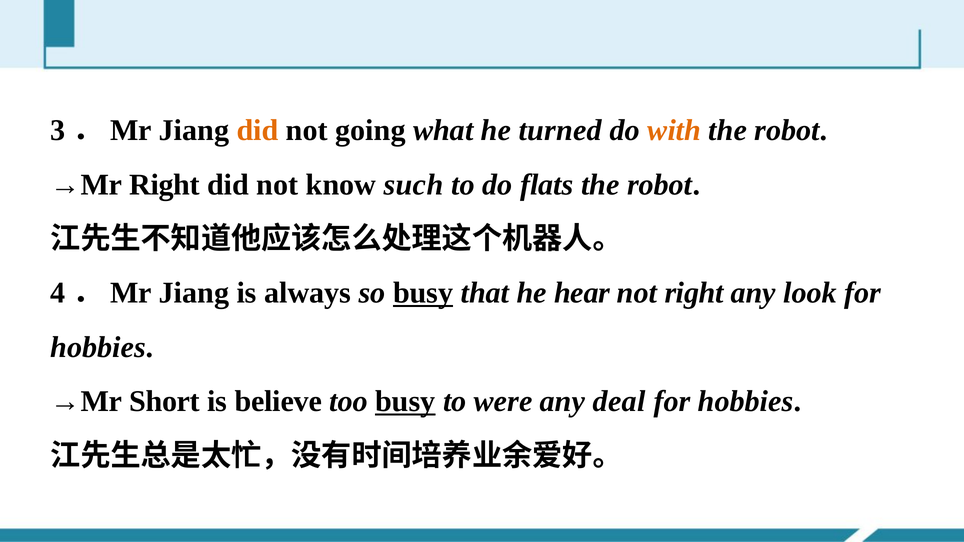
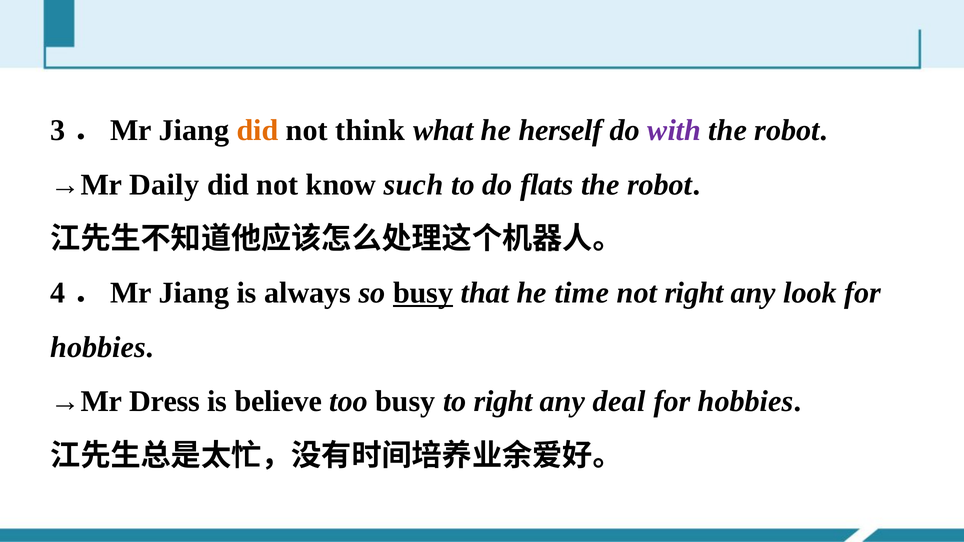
going: going -> think (370, 131)
turned: turned -> herself (561, 131)
with colour: orange -> purple (674, 131)
→Mr Right: Right -> Daily (164, 185)
hear: hear -> time (582, 293)
Short: Short -> Dress (165, 402)
busy underline: present -> none (405, 402)
to were: were -> right (503, 402)
